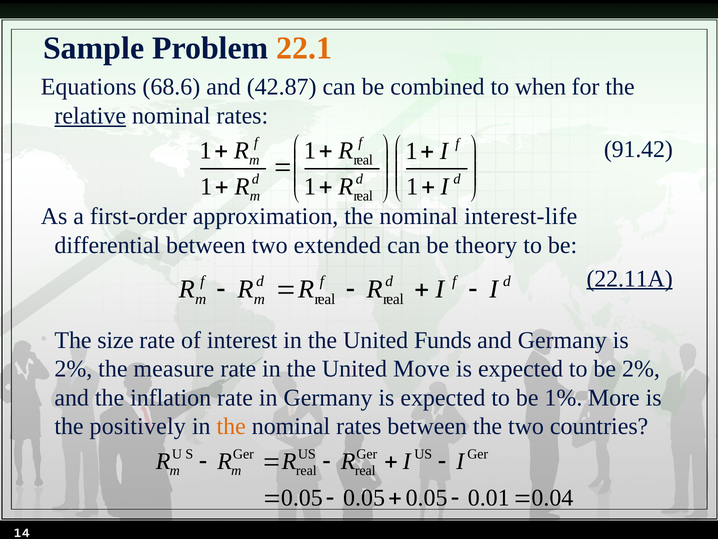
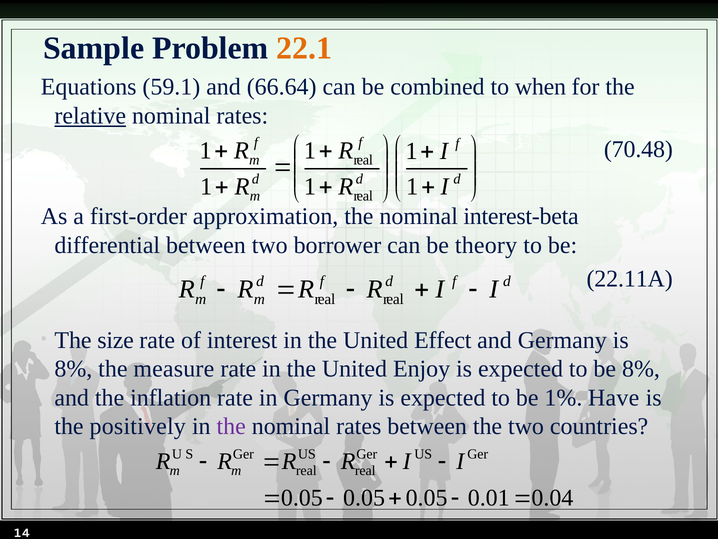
68.6: 68.6 -> 59.1 (171, 87)
42.87: 42.87 -> 66.64 (282, 87)
91.42: 91.42 -> 70.48 (638, 149)
interest-life: interest-life -> interest-beta (521, 216)
extended: extended -> borrower (337, 245)
22.11A underline: present -> none (630, 278)
Funds: Funds -> Effect (443, 340)
2%: 2% -> 8% (73, 369)
Move: Move -> Enjoy (422, 369)
be 2%: 2% -> 8% (641, 369)
More: More -> Have (614, 397)
the colour: orange -> purple (231, 426)
